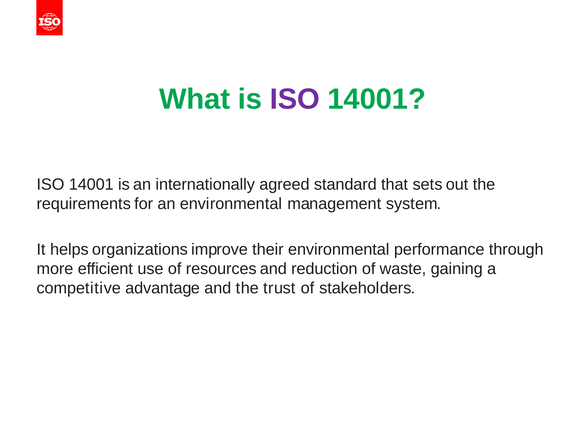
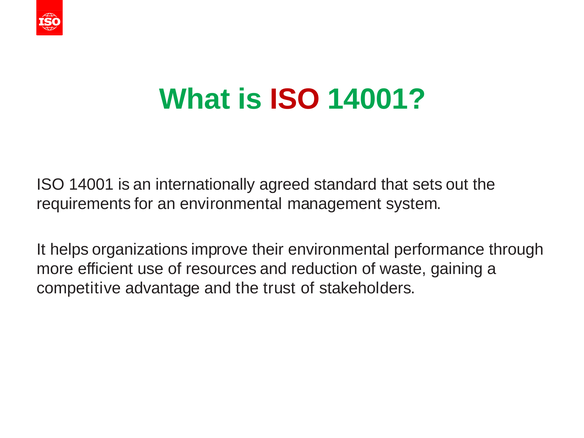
ISO colour: purple -> red (295, 99)
